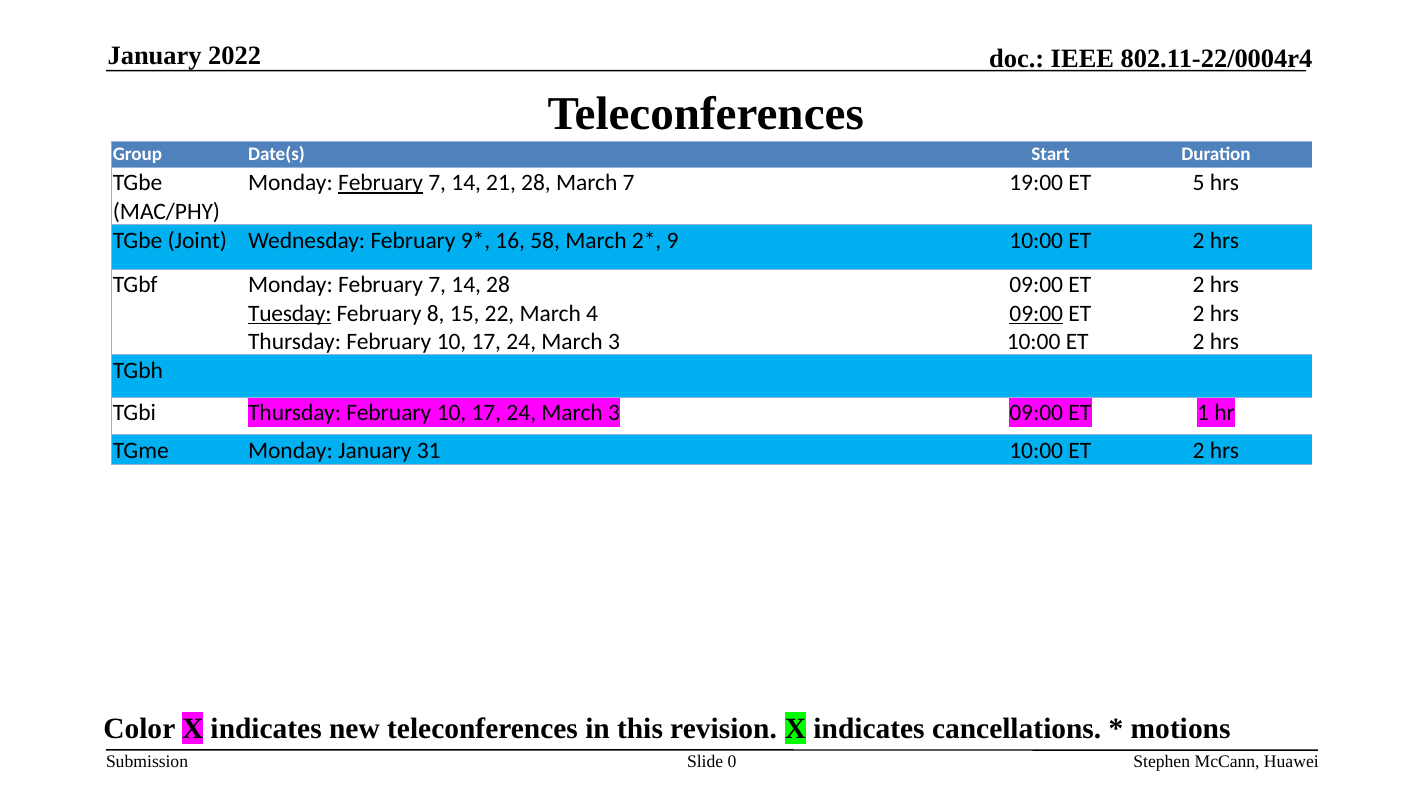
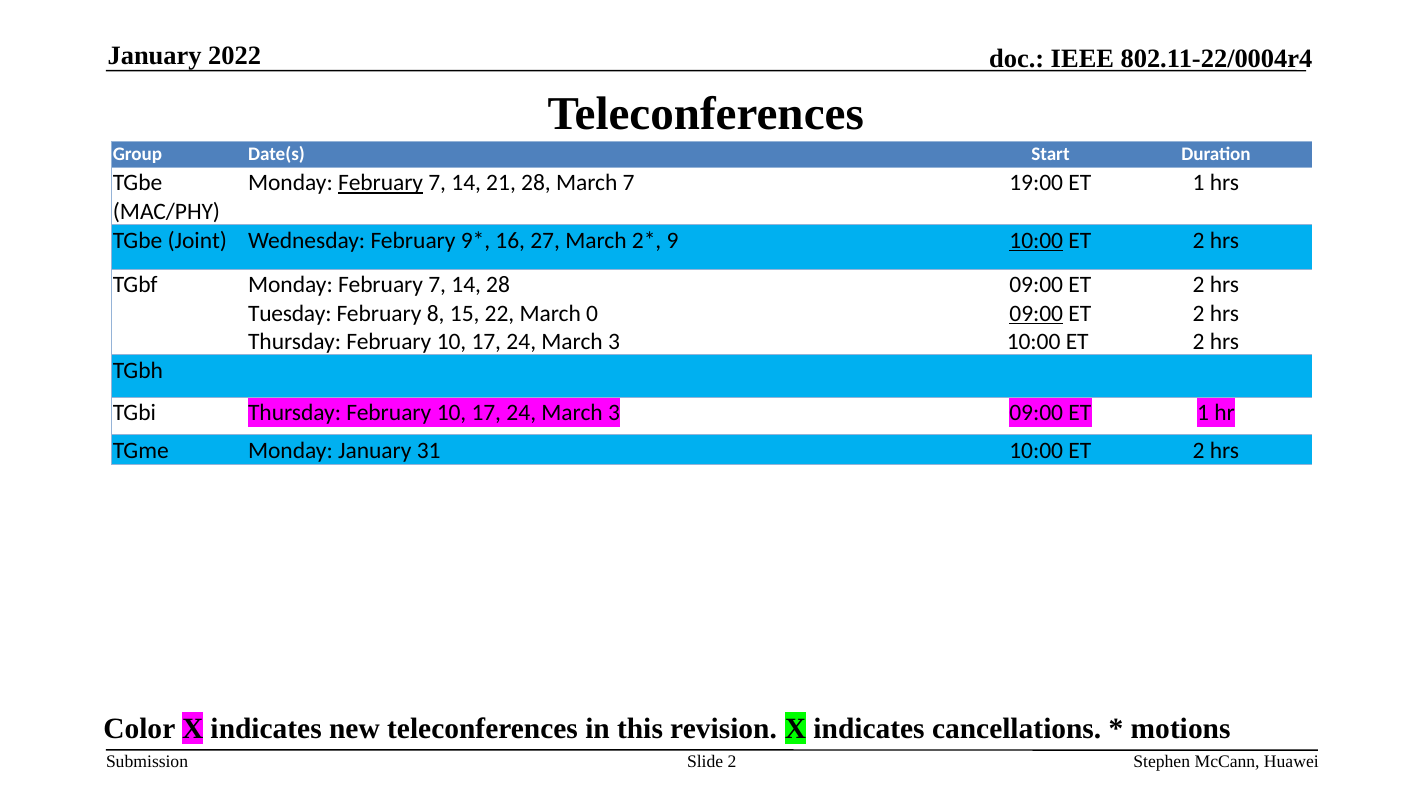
19:00 ET 5: 5 -> 1 (1199, 183)
58: 58 -> 27 (545, 241)
10:00 underline: none -> present (1036, 241)
Tuesday underline: present -> none (290, 314)
4: 4 -> 0 (592, 314)
Slide 0: 0 -> 2 (732, 762)
